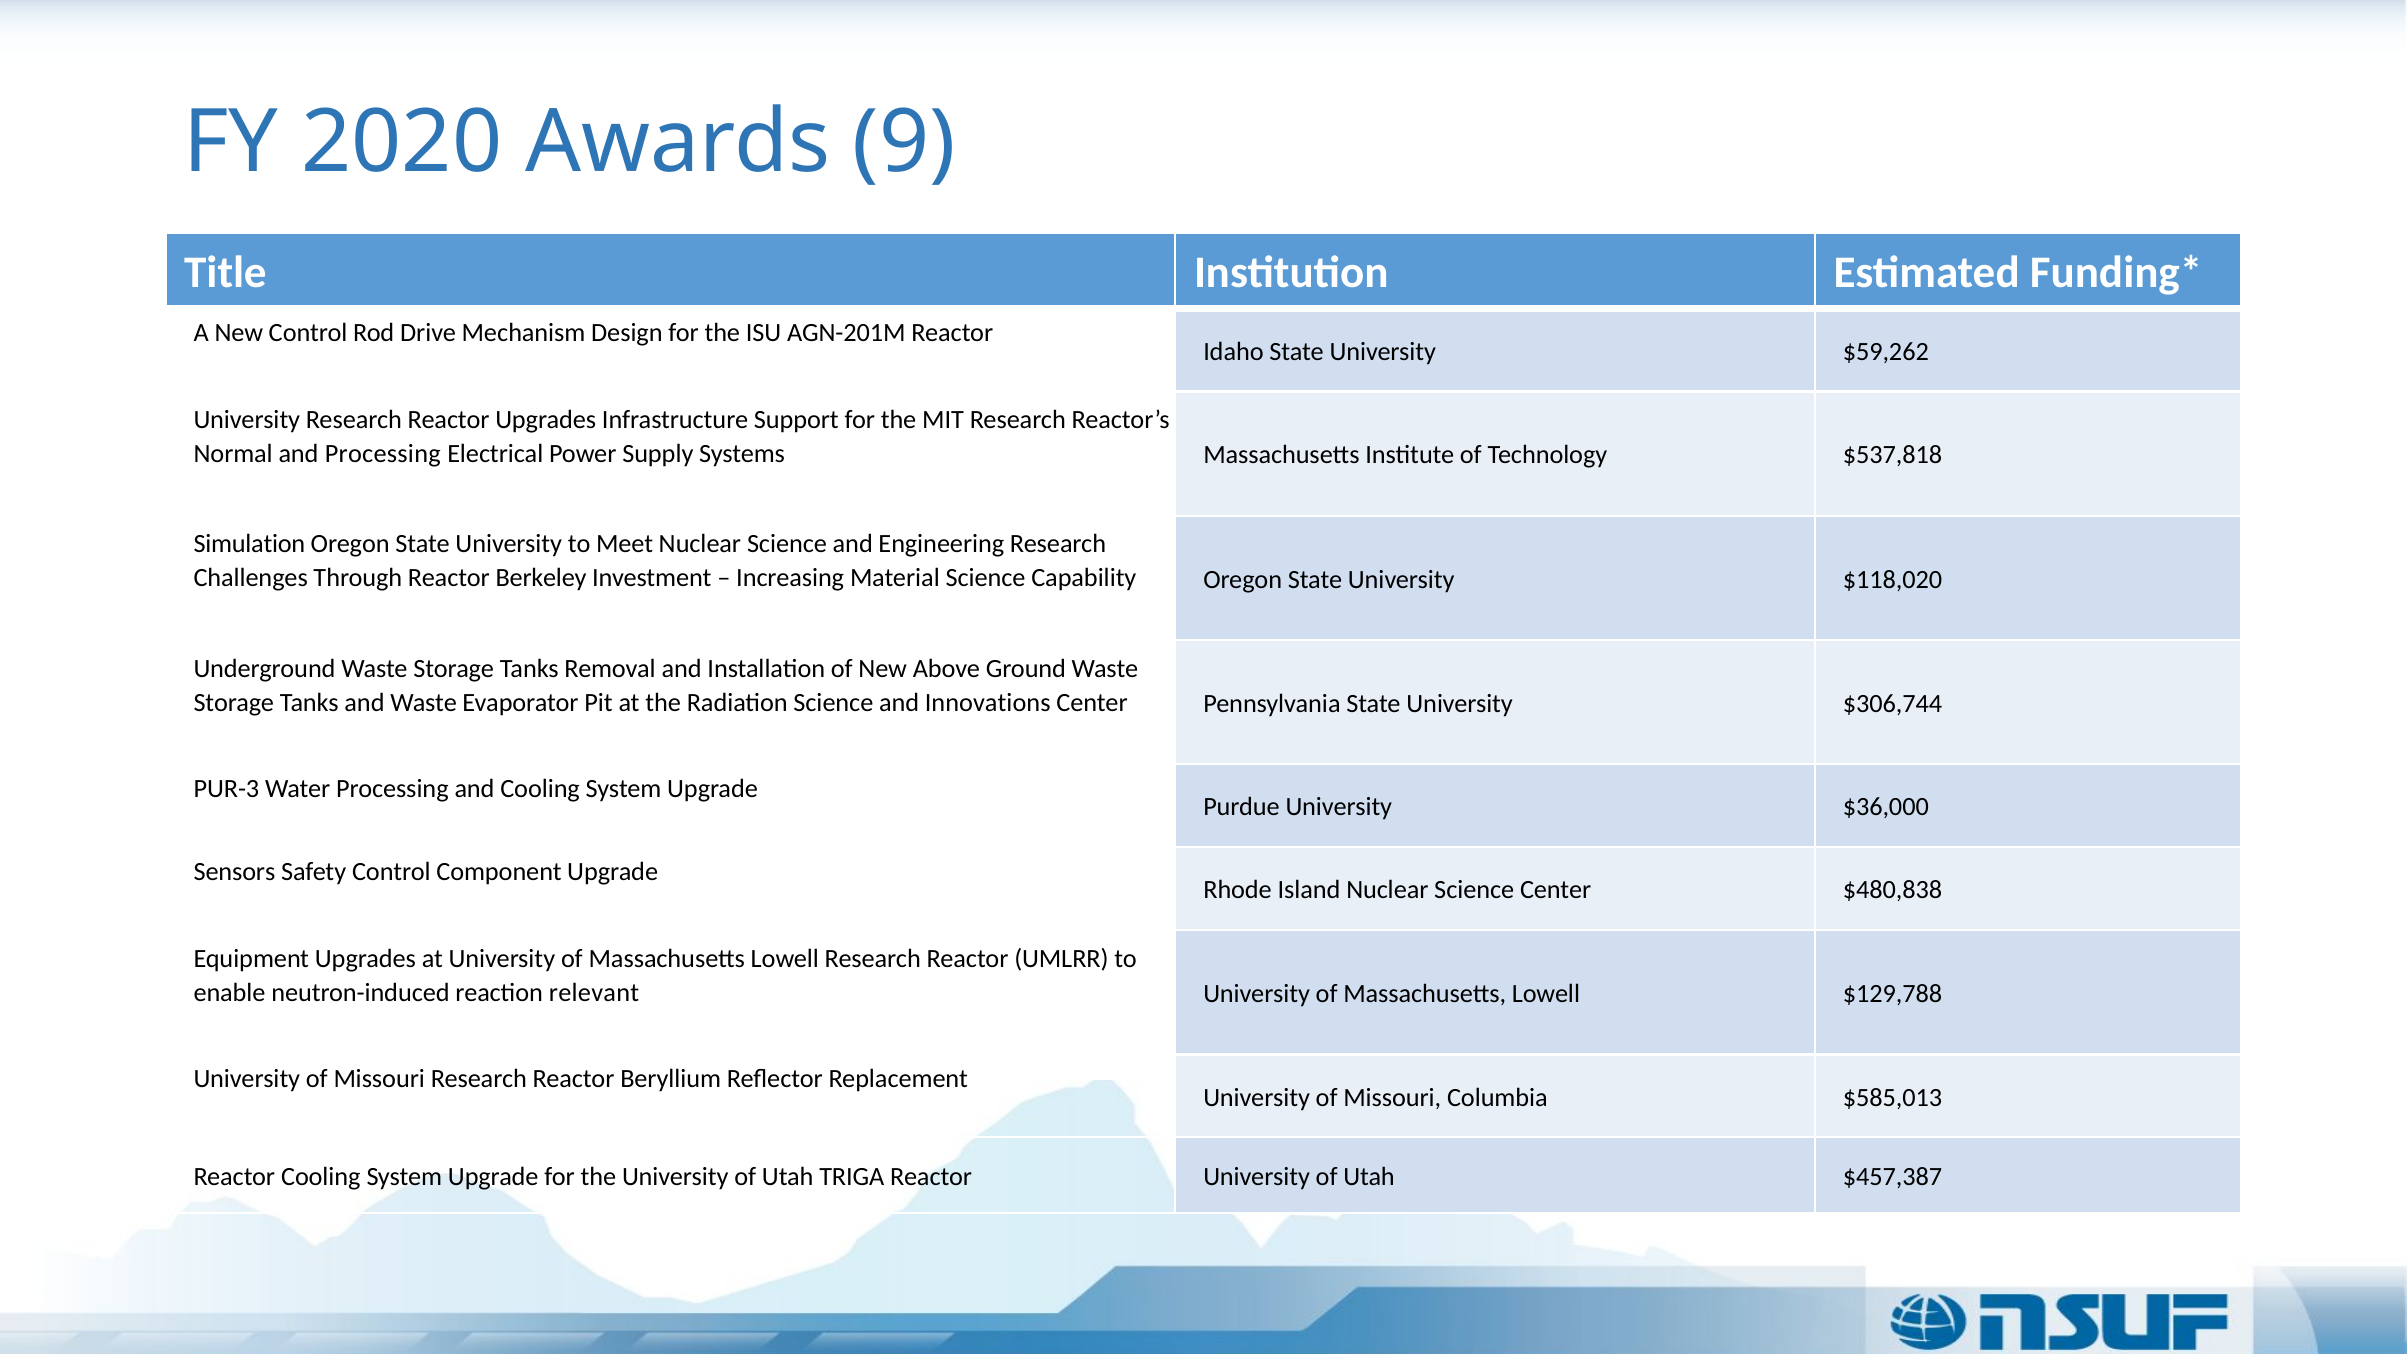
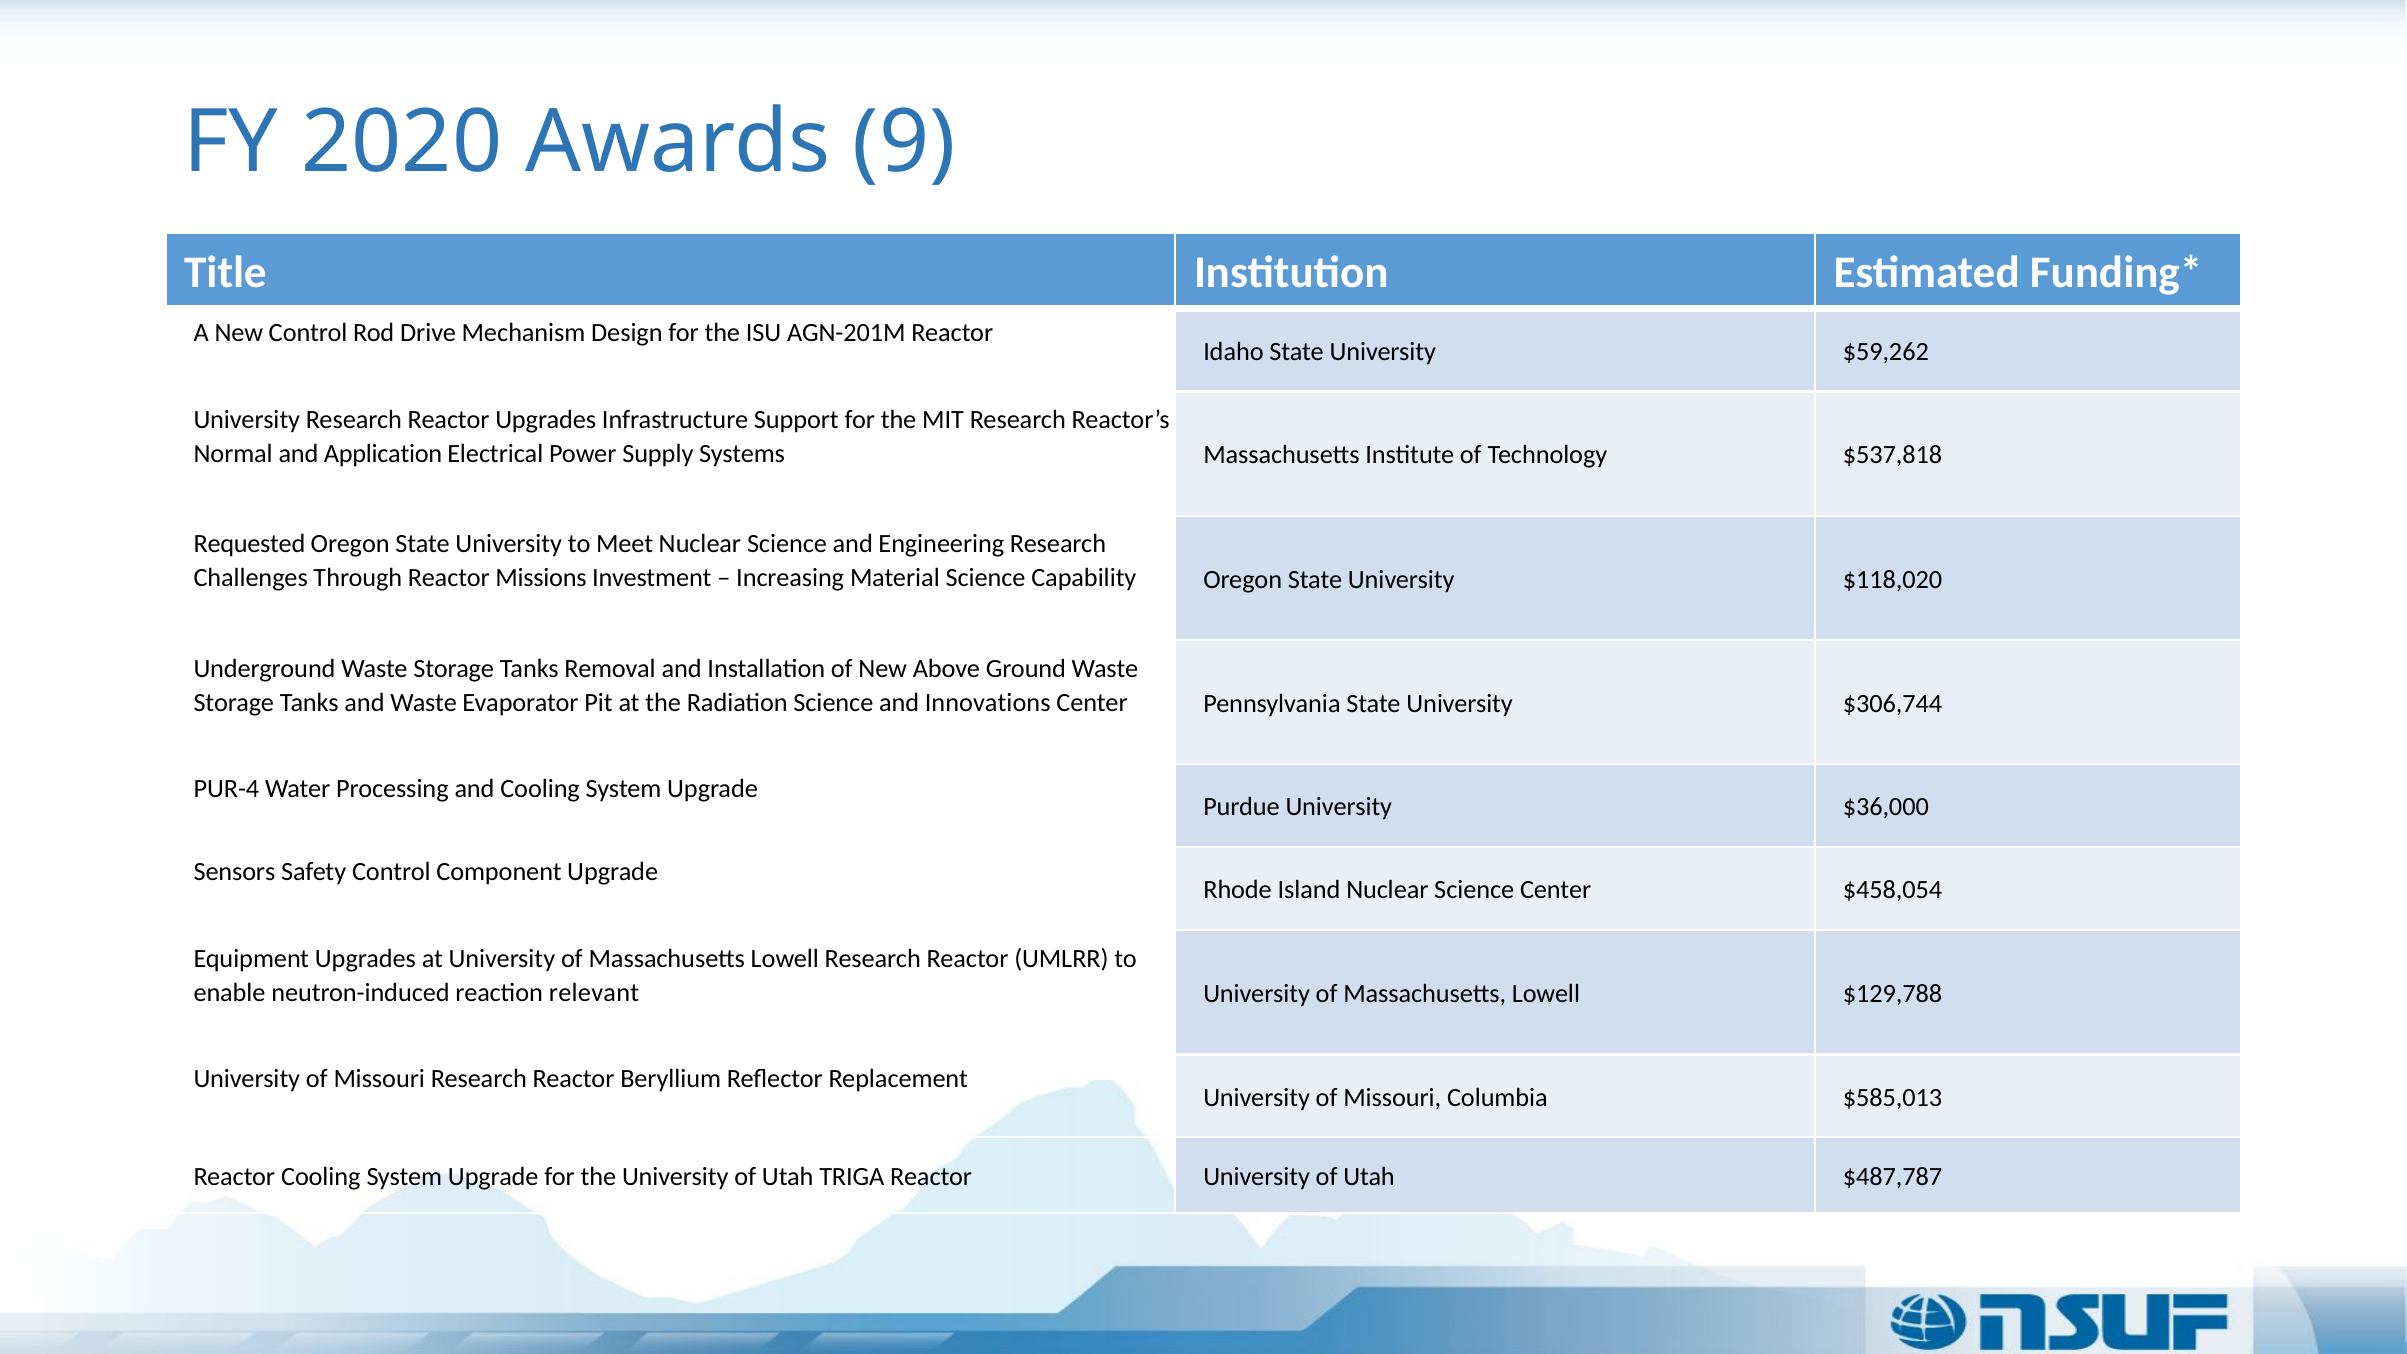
and Processing: Processing -> Application (383, 454)
Simulation: Simulation -> Requested (249, 544)
Berkeley: Berkeley -> Missions (541, 578)
PUR-3: PUR-3 -> PUR-4 (226, 789)
$480,838: $480,838 -> $458,054 (1893, 890)
$457,387: $457,387 -> $487,787 (1893, 1177)
